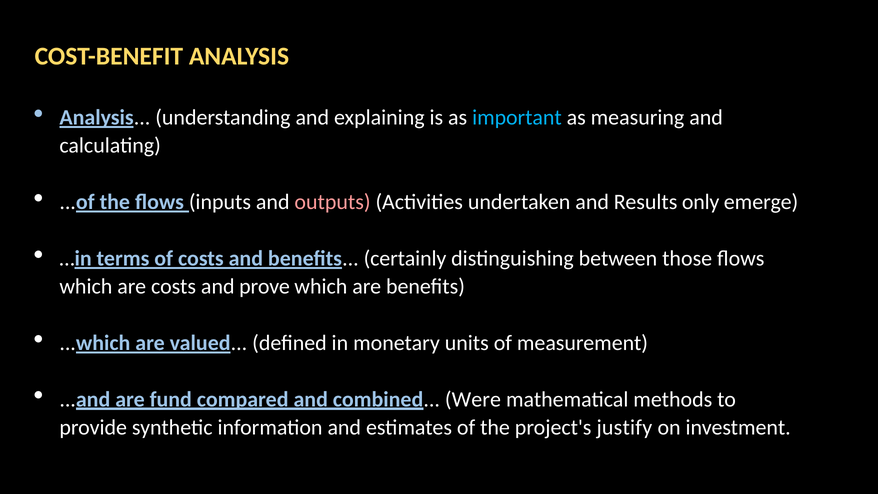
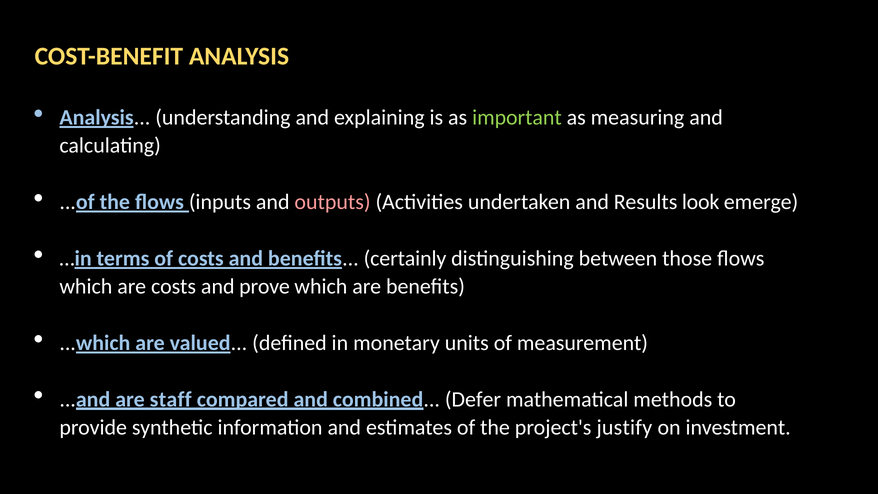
important colour: light blue -> light green (517, 117)
only: only -> look (701, 202)
fund: fund -> staff (171, 399)
Were: Were -> Defer (473, 399)
